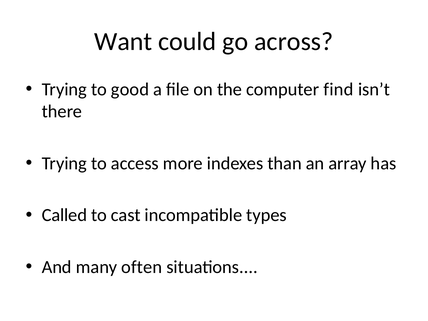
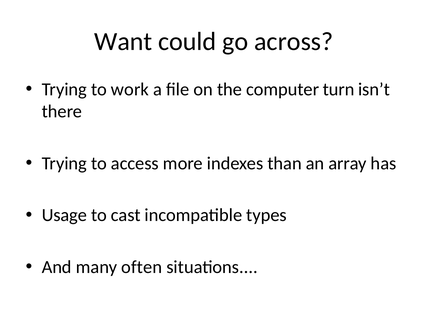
good: good -> work (130, 89)
find: find -> turn (339, 89)
Called: Called -> Usage (64, 215)
